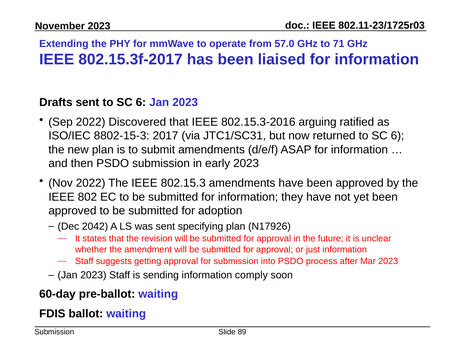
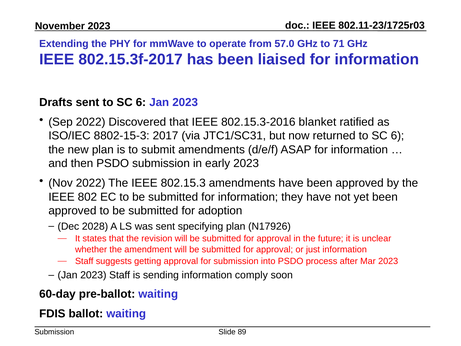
arguing: arguing -> blanket (317, 122)
2042: 2042 -> 2028 (95, 226)
